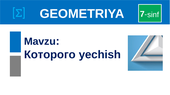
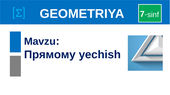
Которого: Которого -> Прямому (50, 55)
